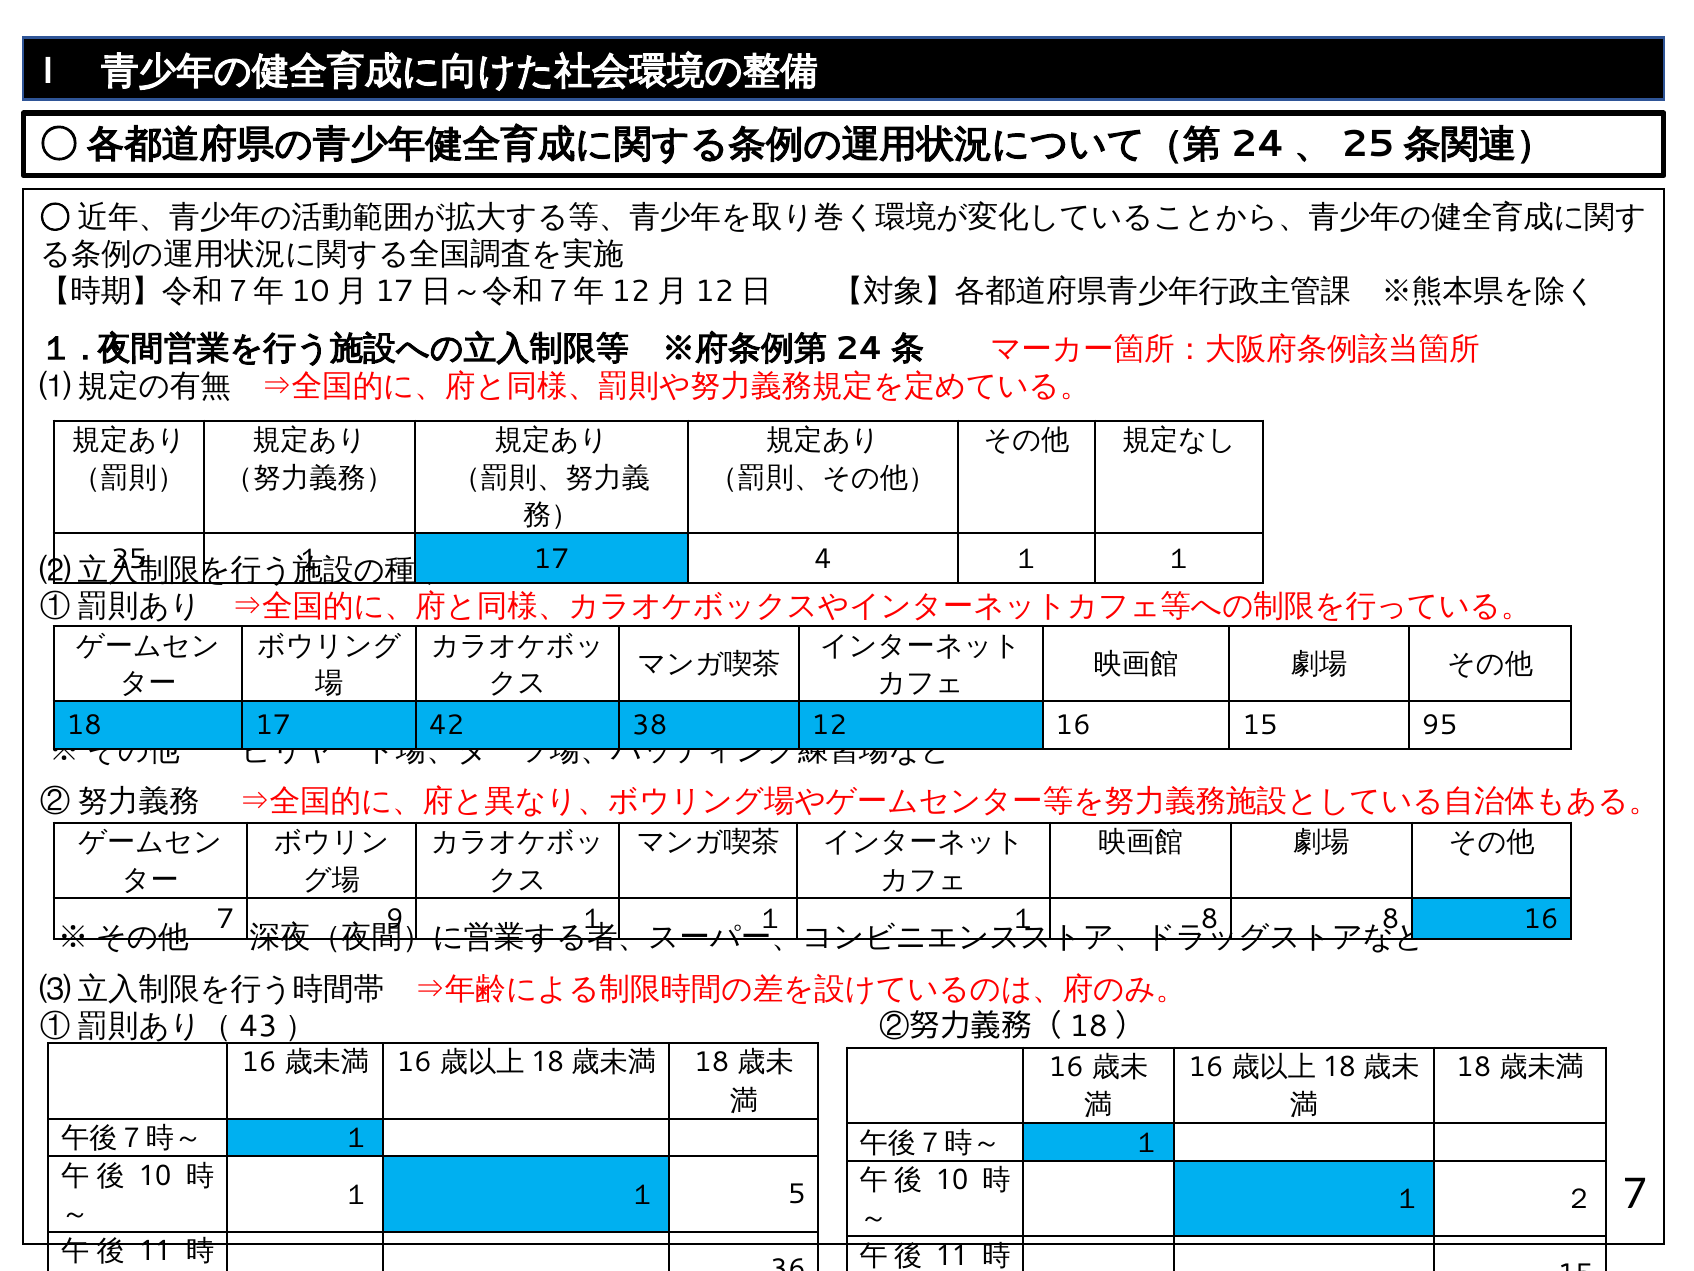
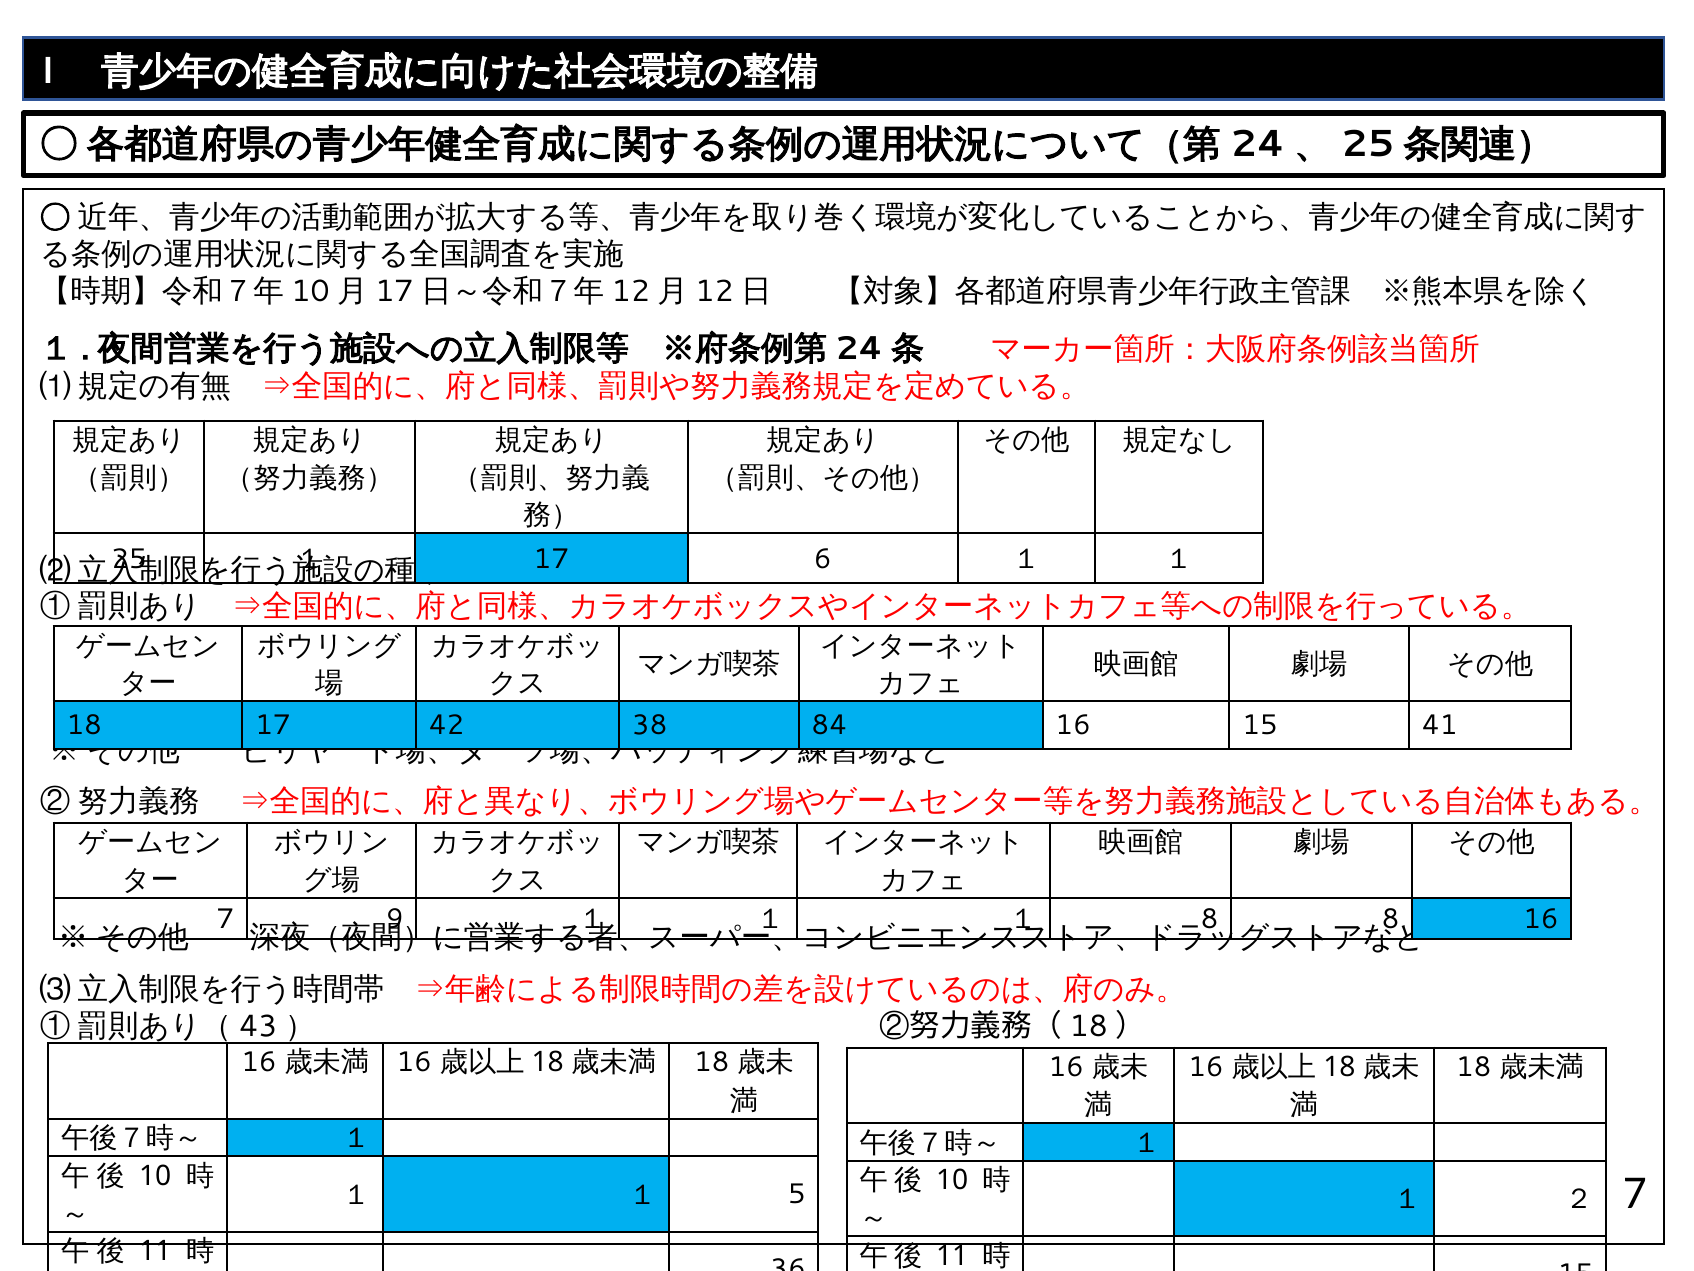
4: 4 -> 6 (823, 559)
12: 12 -> 84 (829, 725)
95: 95 -> 41 (1440, 725)
